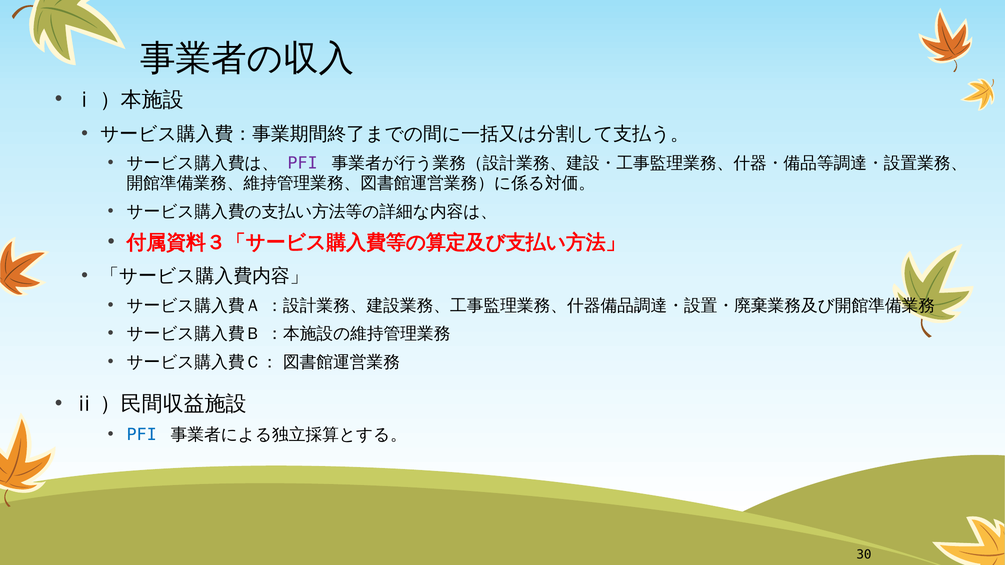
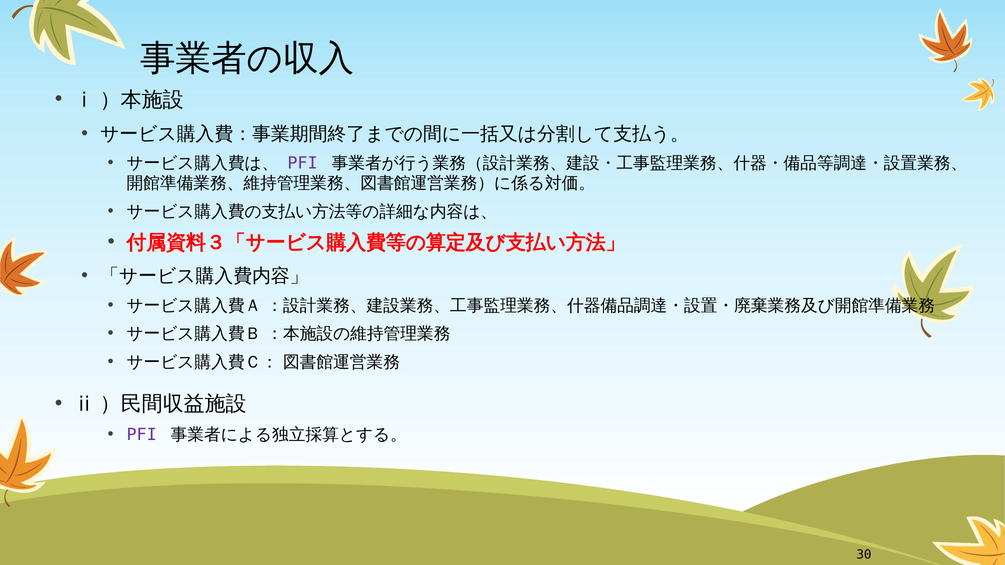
PFI colour: blue -> purple (142, 435)
